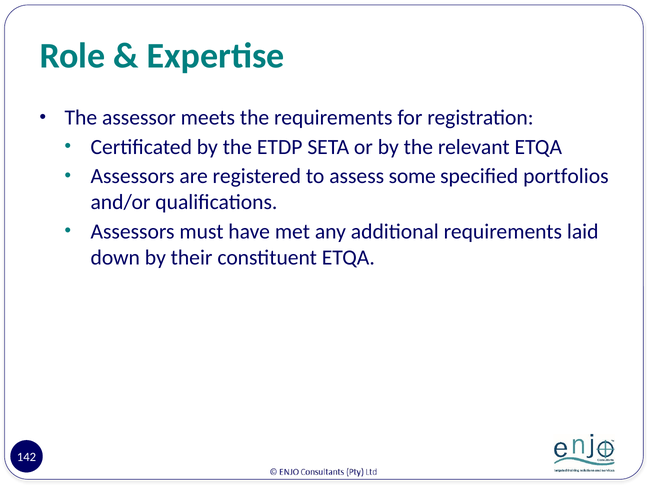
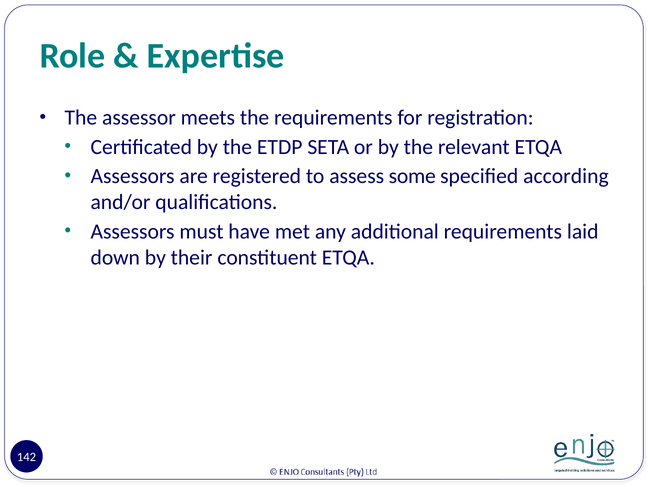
portfolios: portfolios -> according (566, 176)
